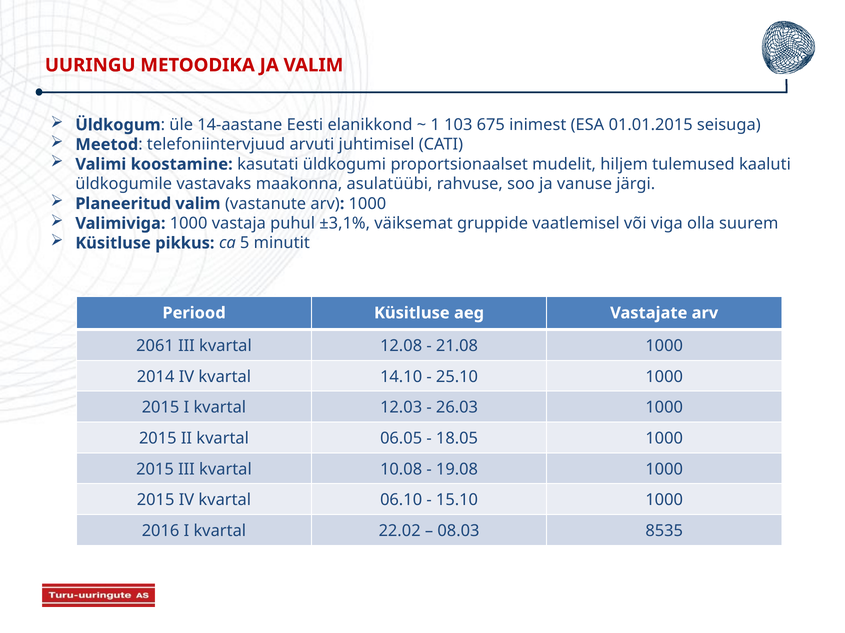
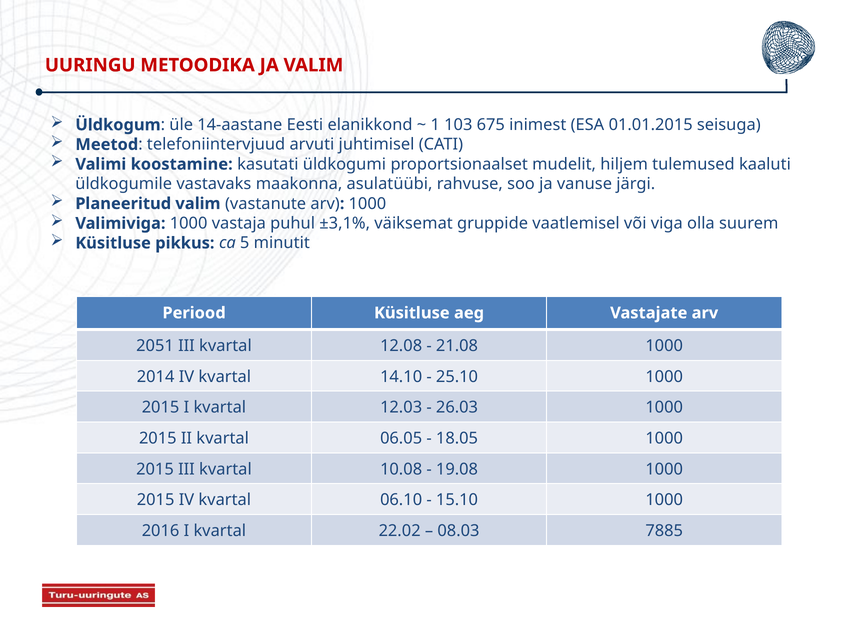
2061: 2061 -> 2051 (155, 346)
8535: 8535 -> 7885 (664, 531)
